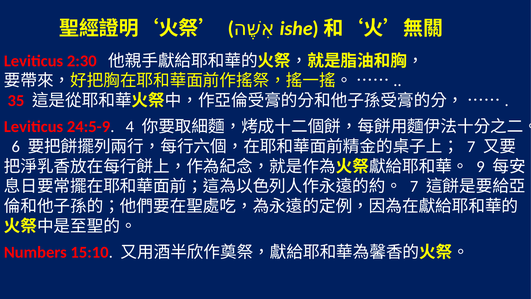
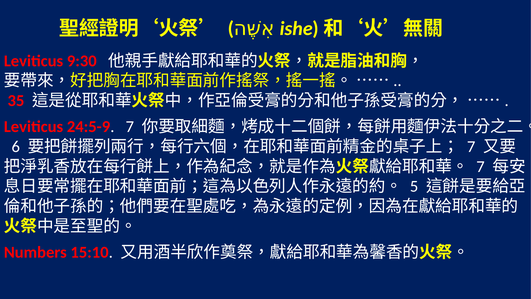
2:30: 2:30 -> 9:30 (82, 61)
24:5-9 4: 4 -> 7 (130, 127)
9: 9 -> 7 (480, 166)
7: 7 -> 5 (414, 186)
